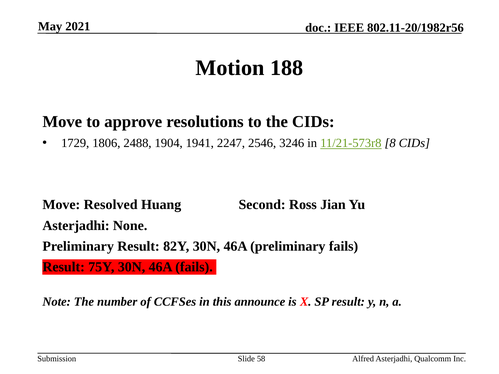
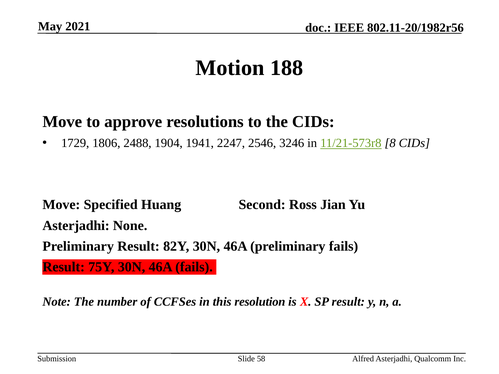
Resolved: Resolved -> Specified (111, 205)
announce: announce -> resolution (260, 302)
